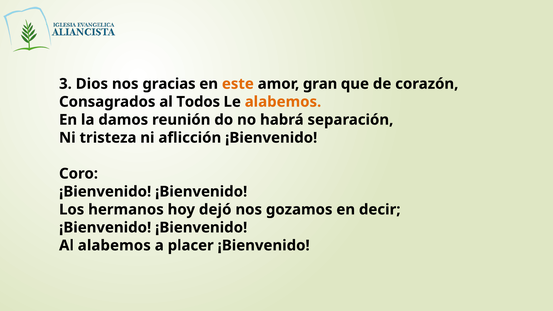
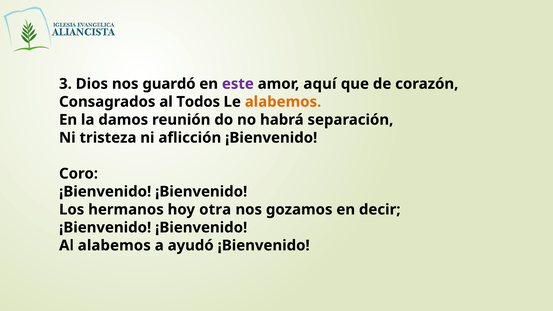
gracias: gracias -> guardó (169, 84)
este colour: orange -> purple (238, 84)
gran: gran -> aquí (320, 84)
dejó: dejó -> otra (215, 210)
placer: placer -> ayudó (191, 246)
